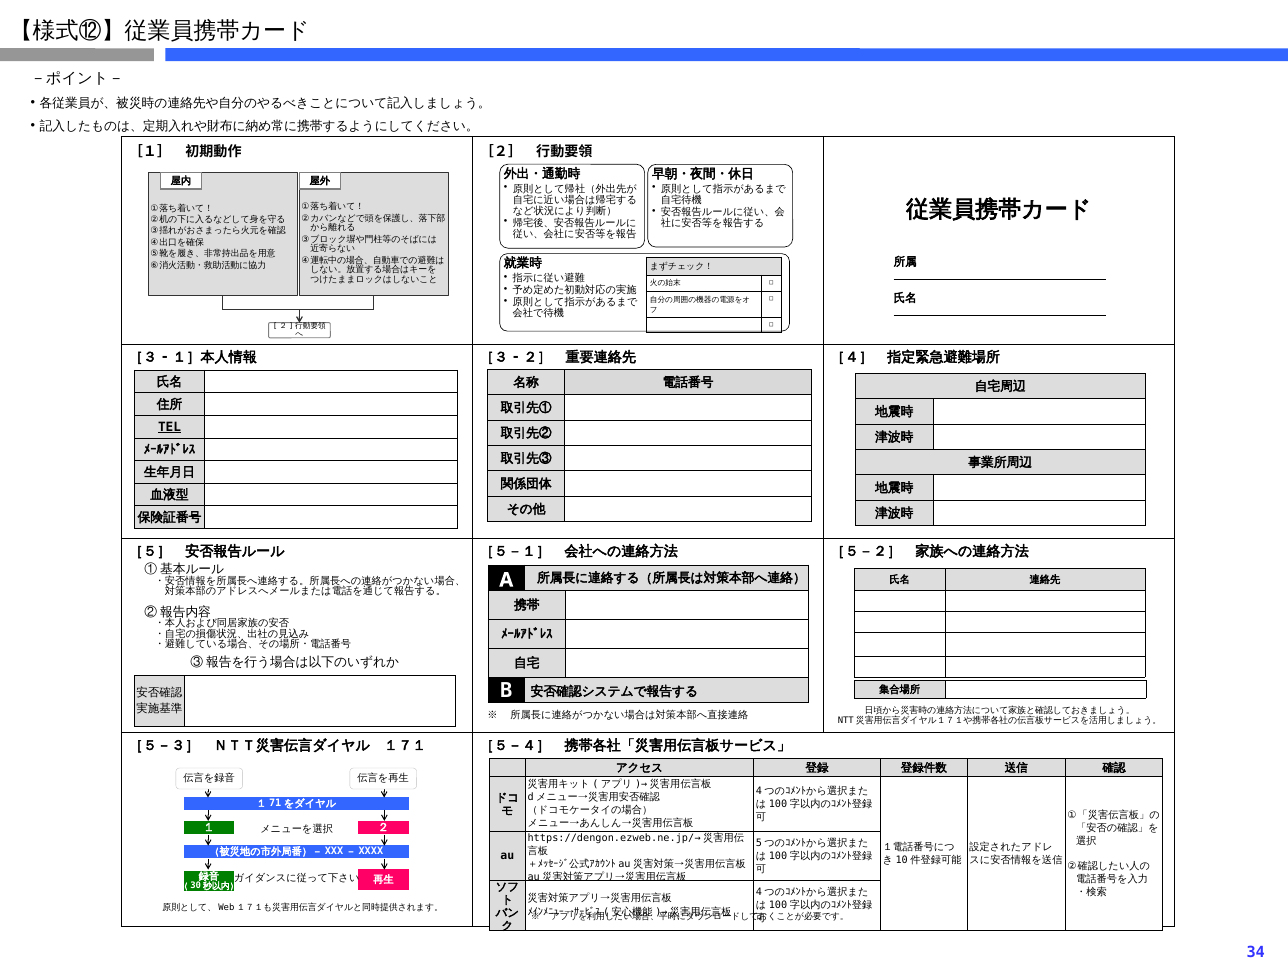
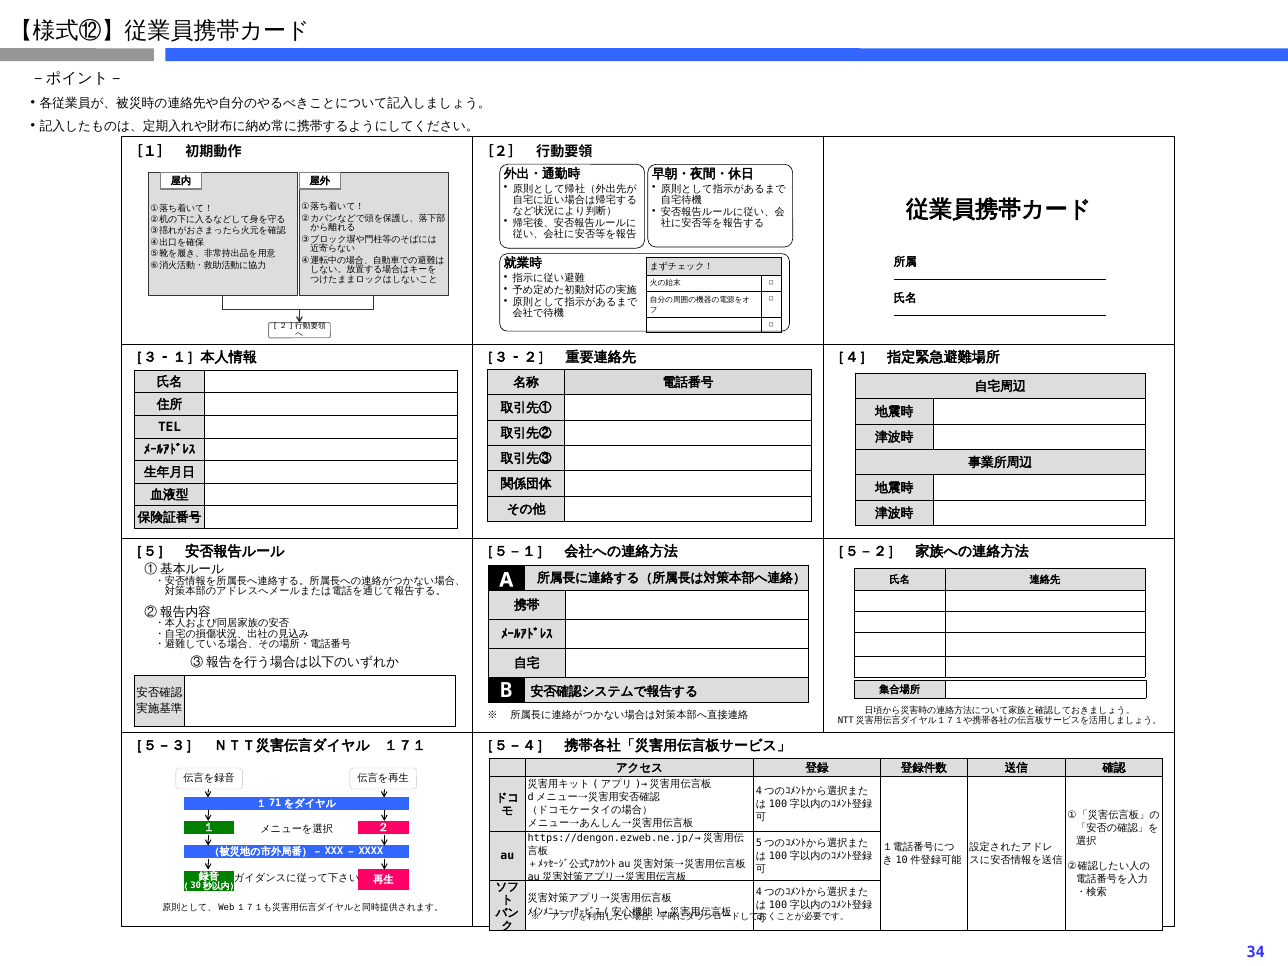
TEL underline: present -> none (170, 427)
